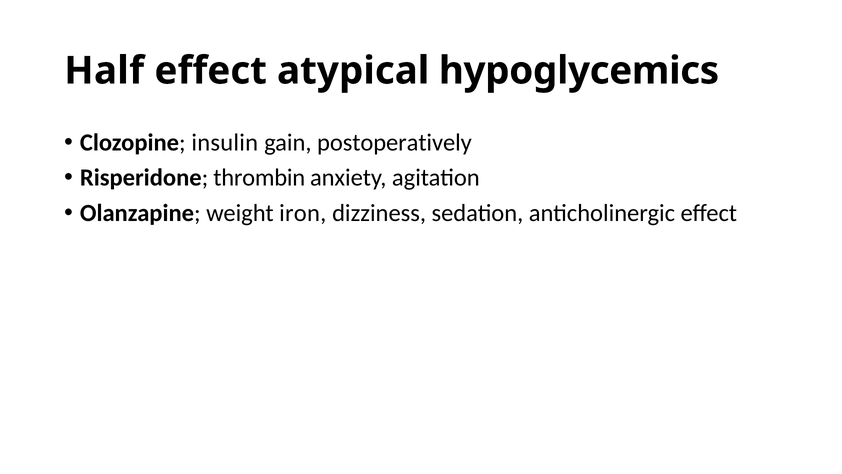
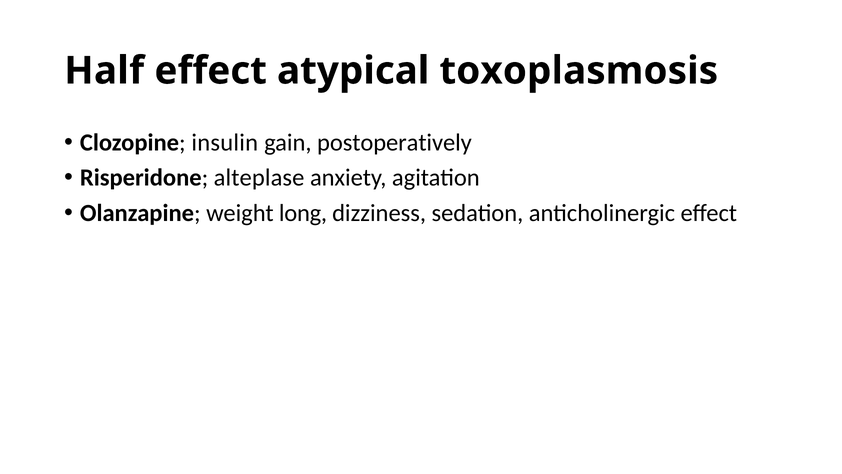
hypoglycemics: hypoglycemics -> toxoplasmosis (579, 71)
thrombin: thrombin -> alteplase (259, 178)
iron: iron -> long (303, 213)
